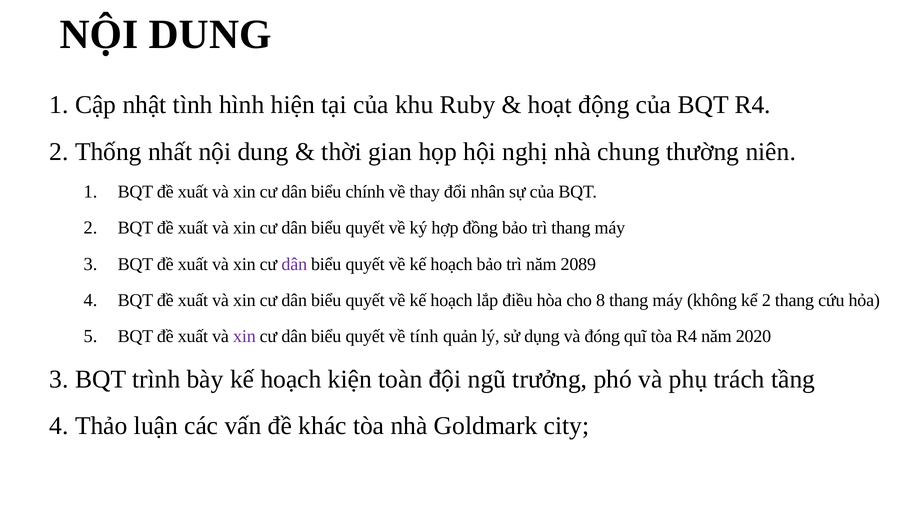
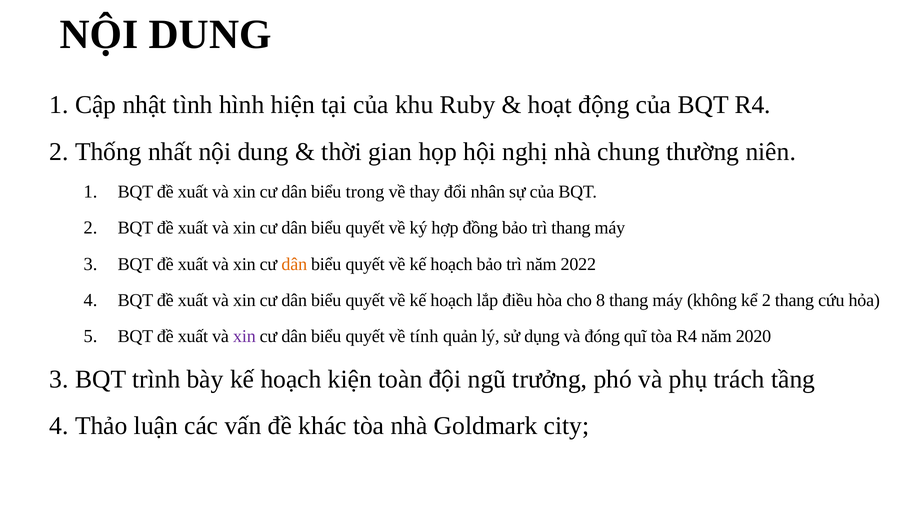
chính: chính -> trong (365, 192)
dân colour: purple -> orange (294, 264)
2089: 2089 -> 2022 (578, 264)
